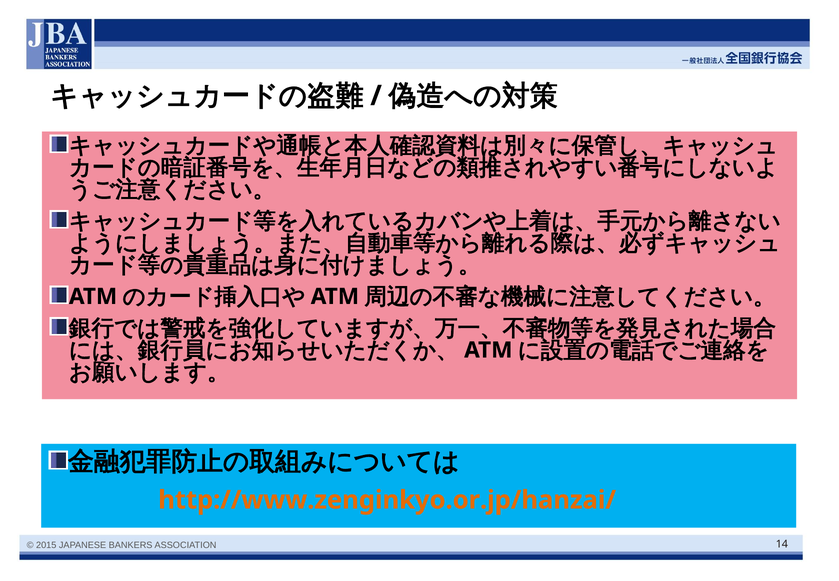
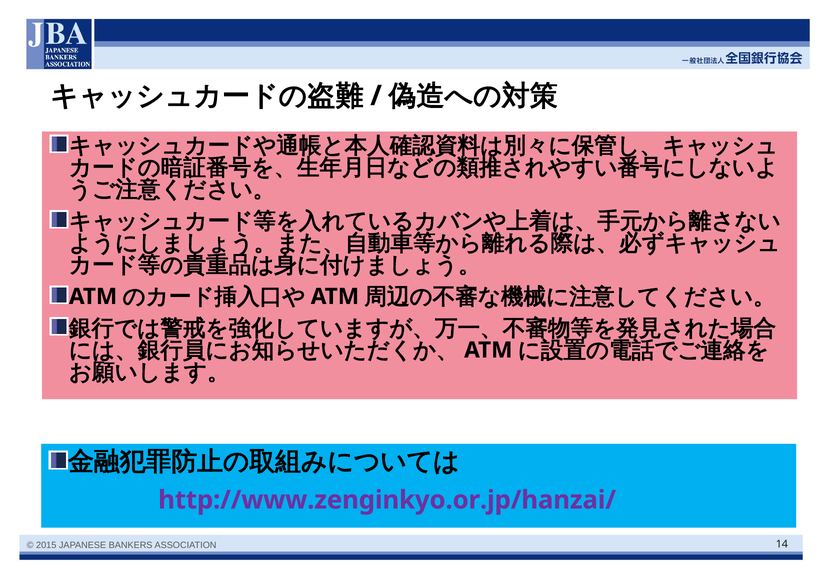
http://www.zenginkyo.or.jp/hanzai/ colour: orange -> purple (387, 500)
